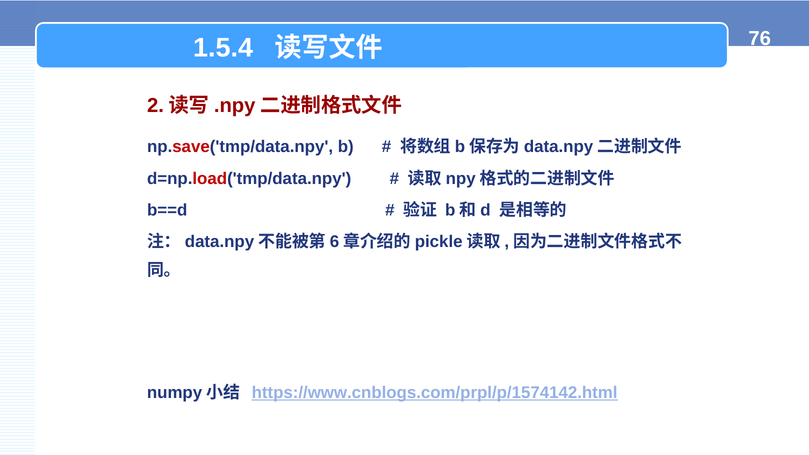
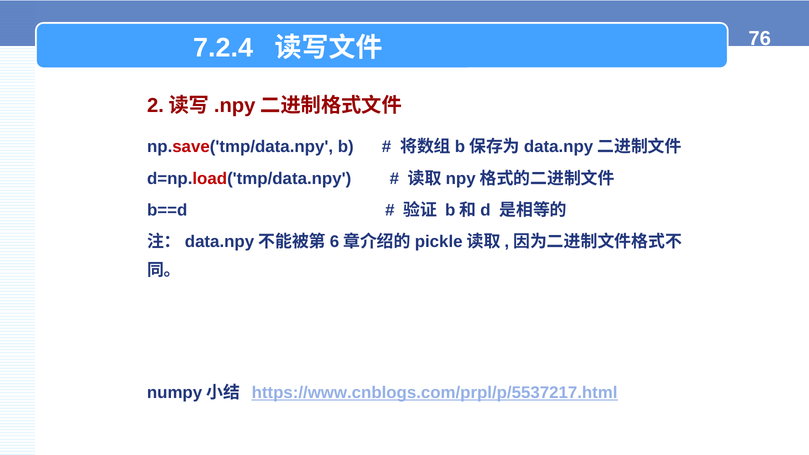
1.5.4: 1.5.4 -> 7.2.4 (223, 48)
https://www.cnblogs.com/prpl/p/1574142.html: https://www.cnblogs.com/prpl/p/1574142.html -> https://www.cnblogs.com/prpl/p/5537217.html (435, 392)
